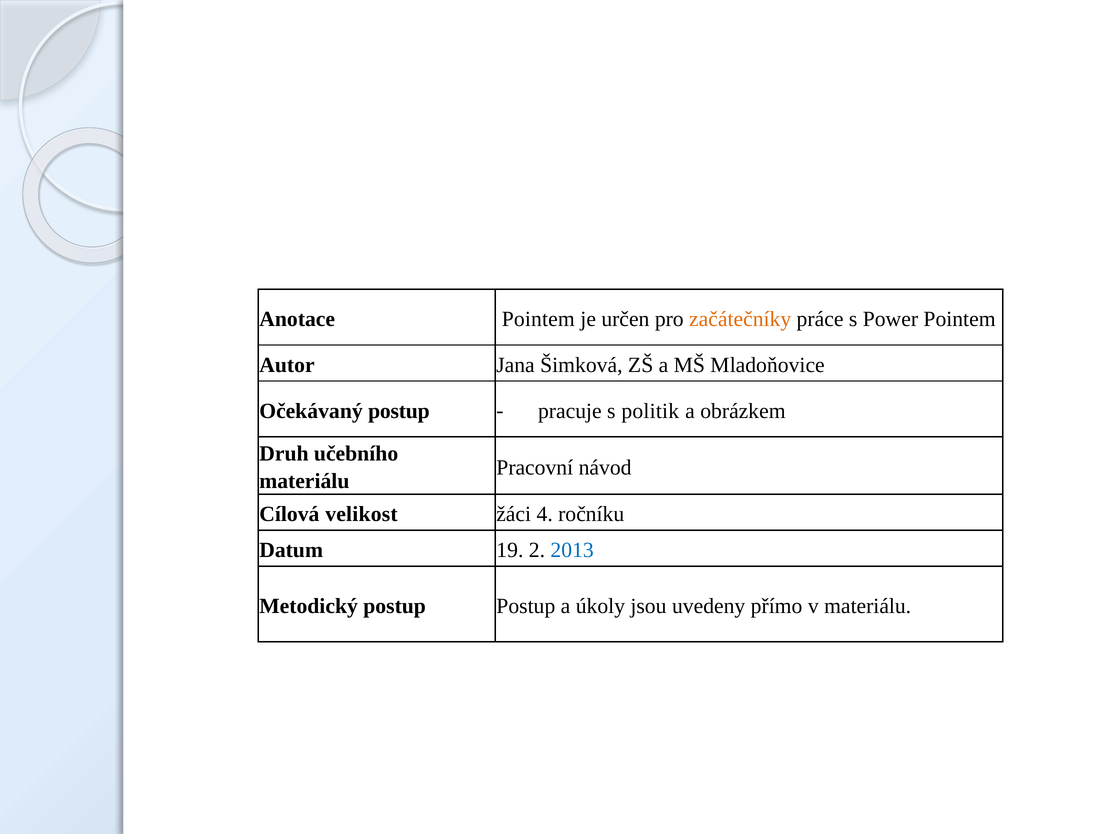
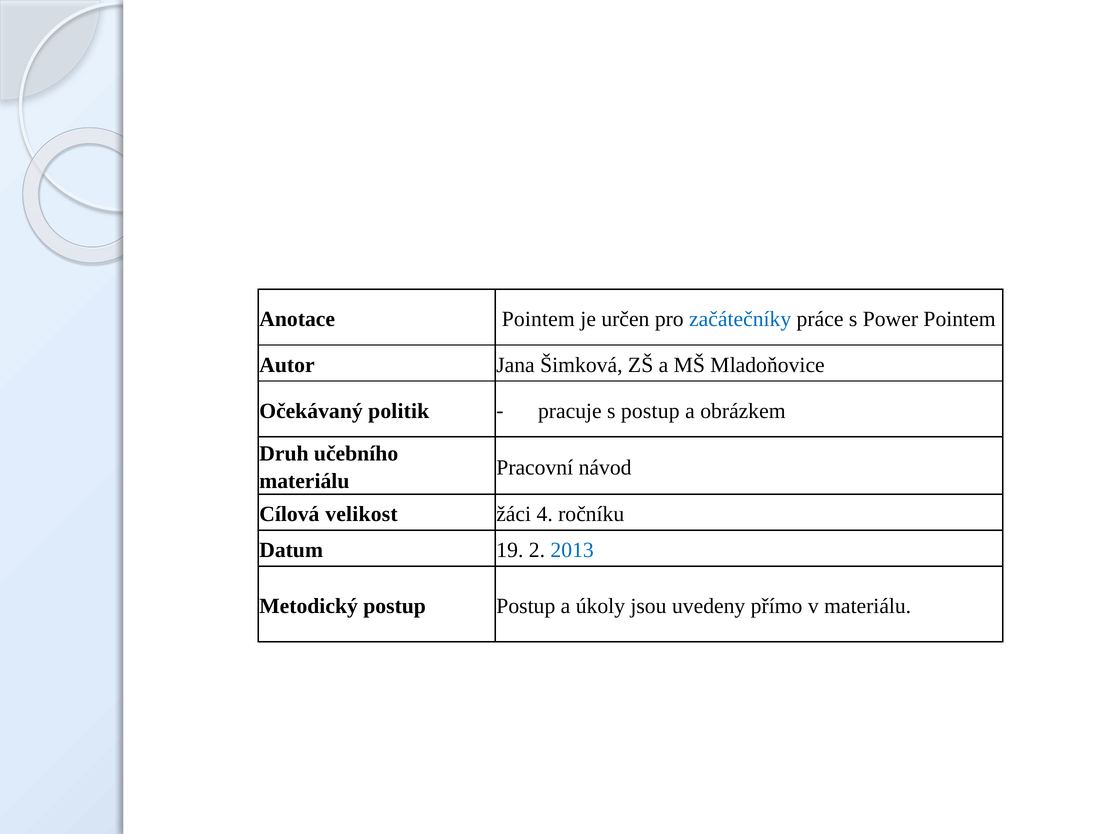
začátečníky colour: orange -> blue (740, 319)
Očekávaný postup: postup -> politik (399, 411)
s politik: politik -> postup (650, 411)
